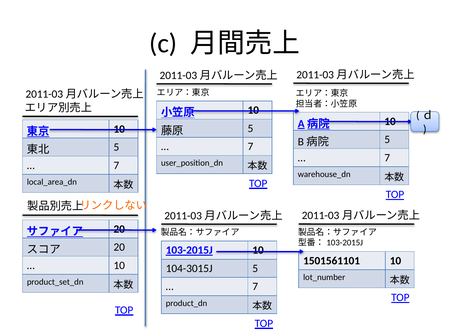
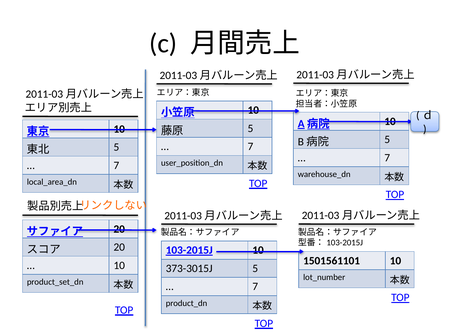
104-3015J: 104-3015J -> 373-3015J (189, 269)
